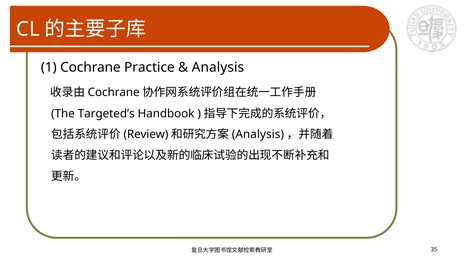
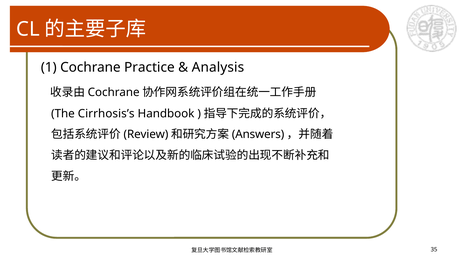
Targeted’s: Targeted’s -> Cirrhosis’s (106, 114)
Analysis: Analysis -> Answers (258, 134)
